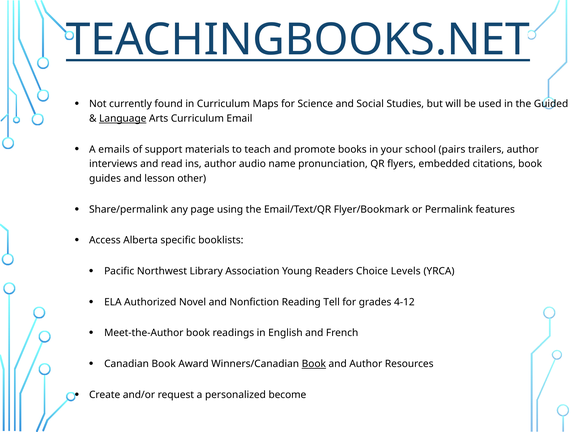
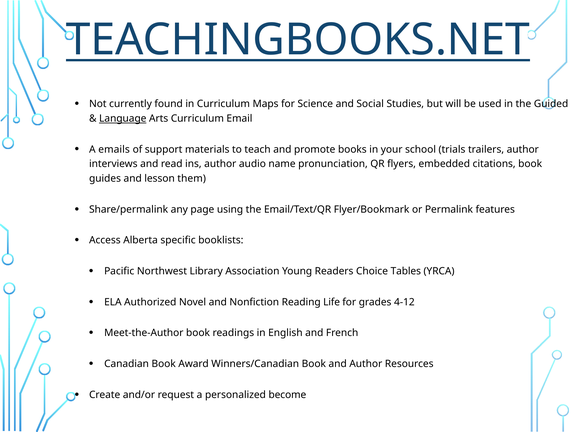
pairs: pairs -> trials (452, 149)
other: other -> them (192, 179)
Levels: Levels -> Tables (406, 271)
Tell: Tell -> Life (332, 302)
Book underline: present -> none (314, 364)
